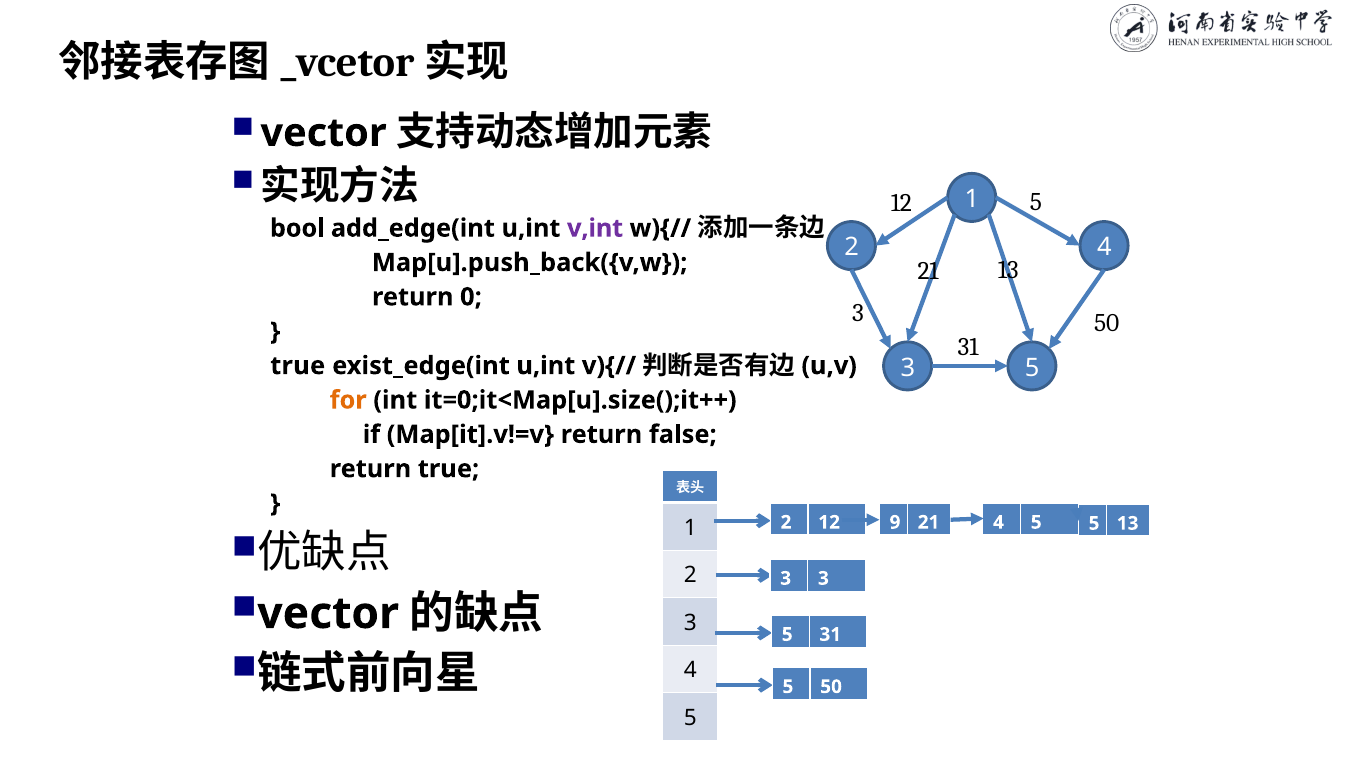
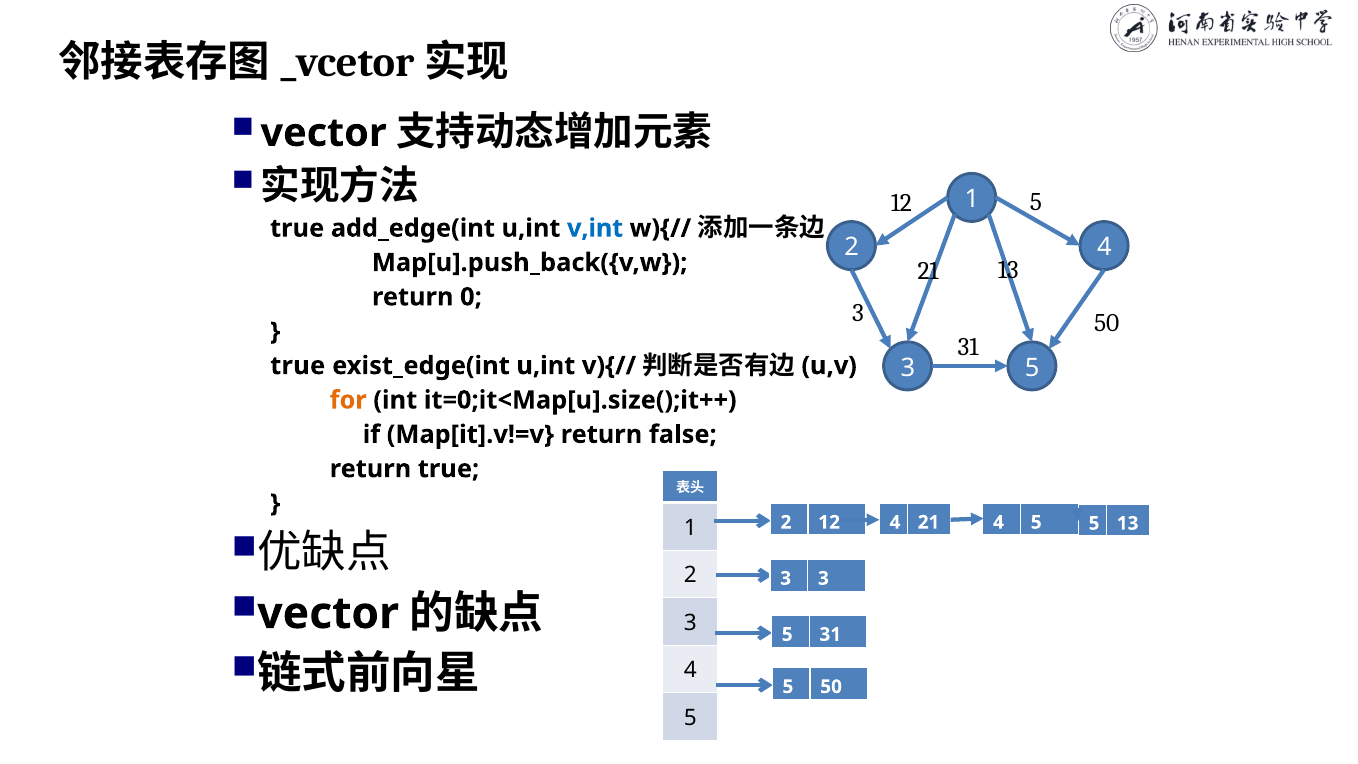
bool: bool -> true (297, 228)
v,int colour: purple -> blue (595, 228)
12 9: 9 -> 4 (895, 522)
